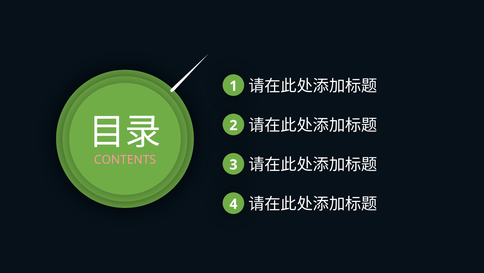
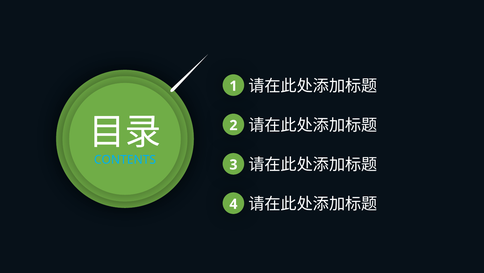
CONTENTS colour: pink -> light blue (125, 160)
